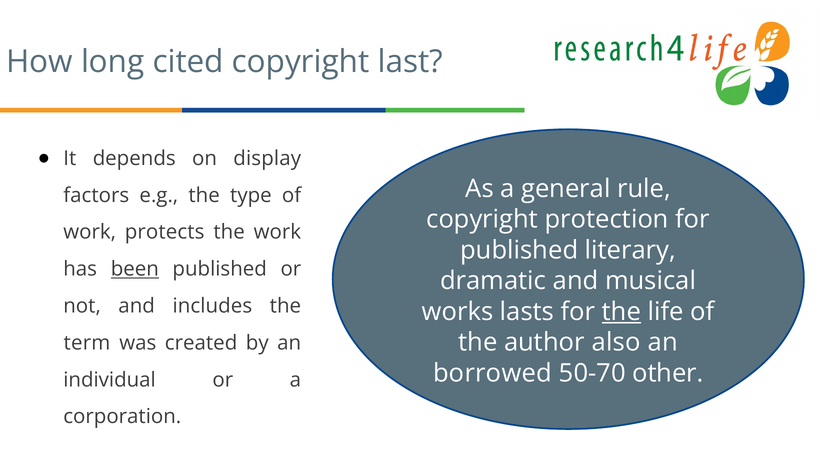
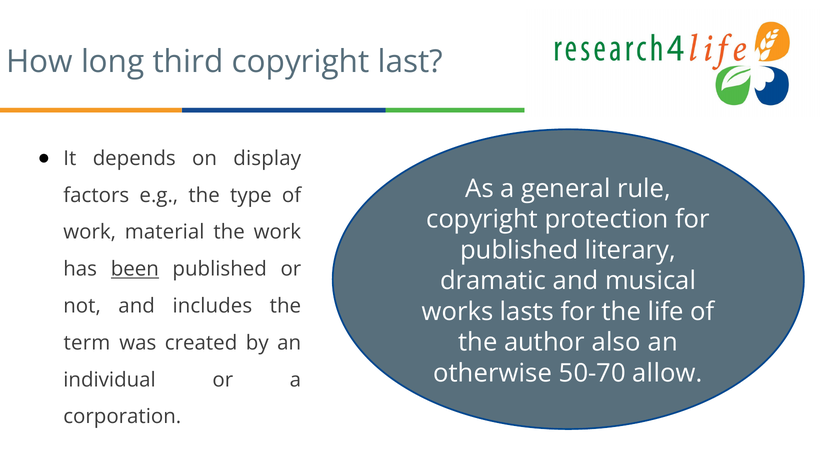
cited: cited -> third (188, 62)
protects: protects -> material (165, 232)
the underline: present -> none (621, 312)
borrowed: borrowed -> otherwise (493, 373)
other: other -> allow (668, 373)
